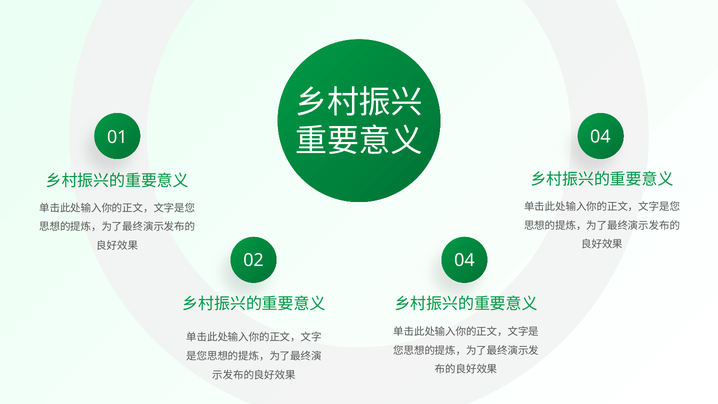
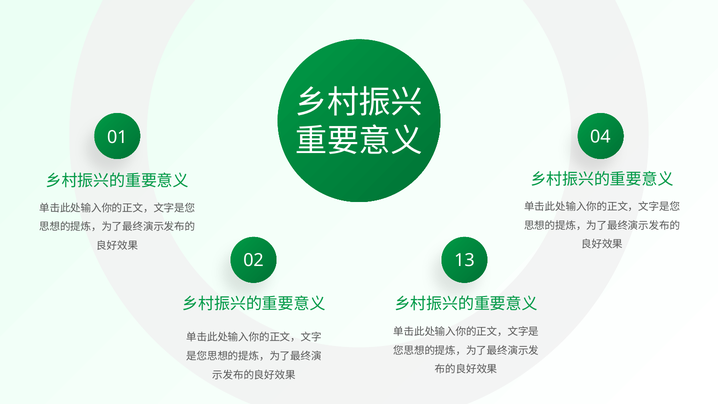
02 04: 04 -> 13 (464, 260)
